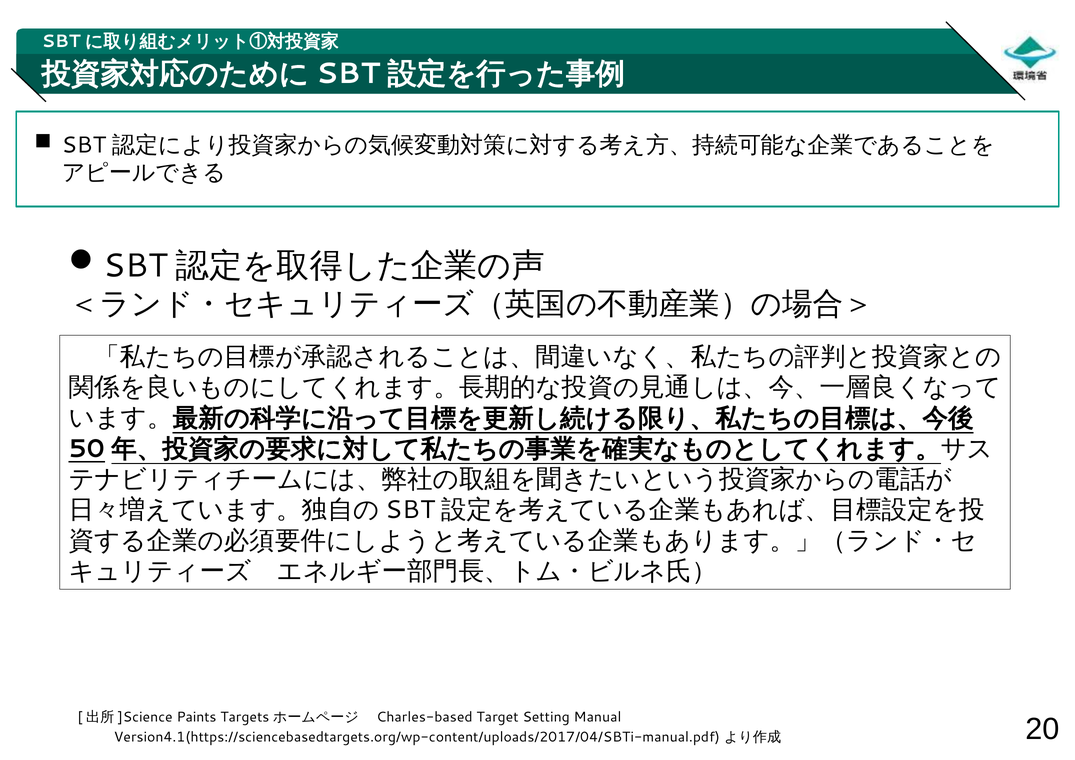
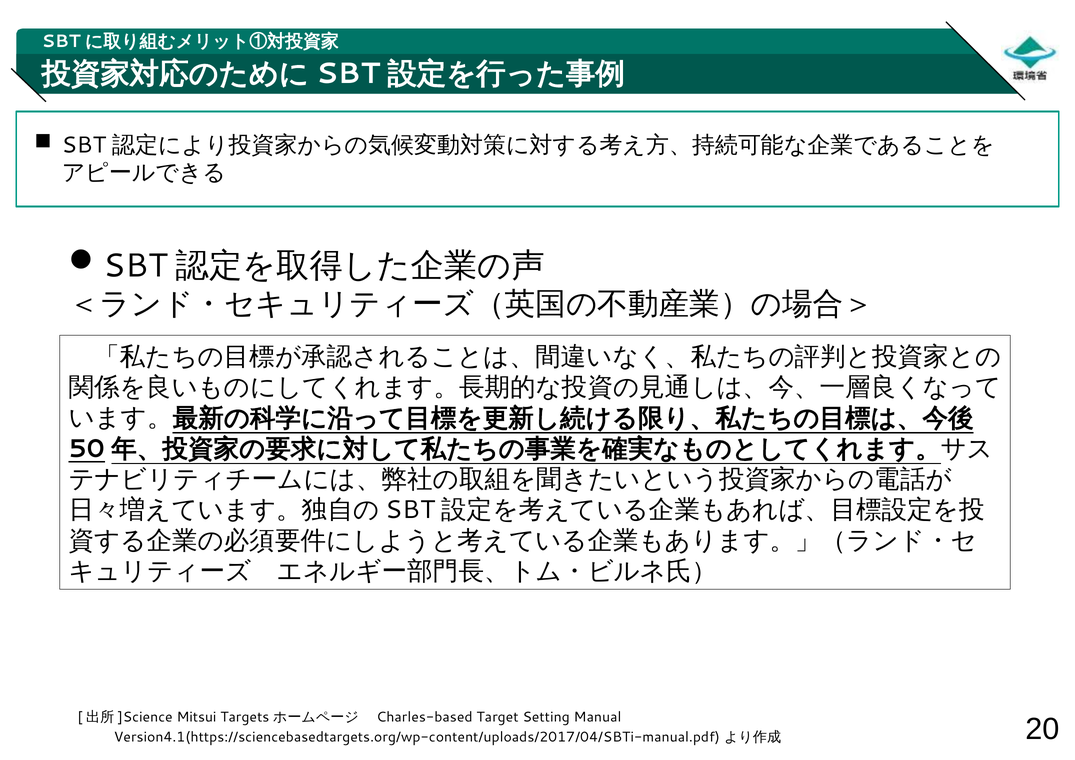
Paints: Paints -> Mitsui (196, 717)
